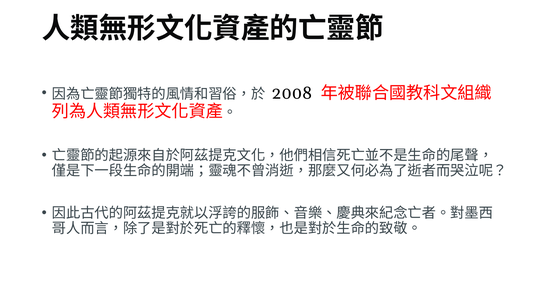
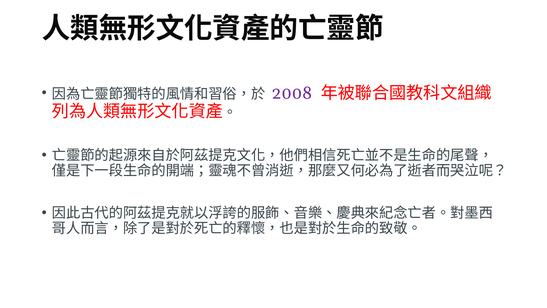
2008 colour: black -> purple (292, 93)
